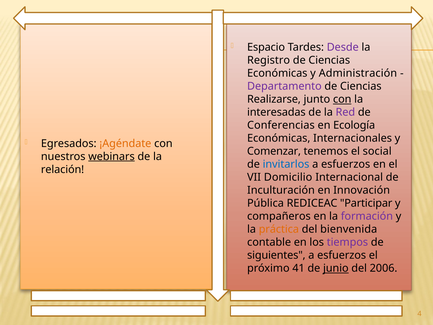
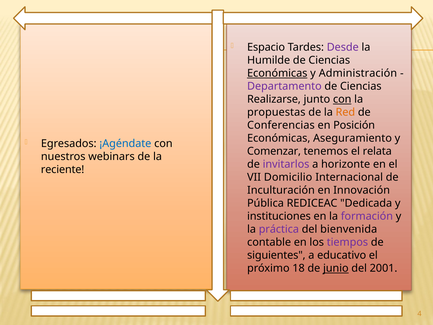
Registro: Registro -> Humilde (269, 60)
Económicas underline: none -> present (277, 73)
interesadas: interesadas -> propuestas (276, 112)
Red colour: purple -> orange (345, 112)
Ecología: Ecología -> Posición (354, 125)
Internacionales: Internacionales -> Aseguramiento (353, 138)
¡Agéndate colour: orange -> blue (125, 143)
social: social -> relata (377, 151)
webinars underline: present -> none (111, 156)
invitarlos colour: blue -> purple (286, 164)
esfuerzos: esfuerzos -> horizonte (346, 164)
relación: relación -> reciente (63, 169)
Participar: Participar -> Dedicada (366, 203)
compañeros: compañeros -> instituciones (279, 216)
práctica colour: orange -> purple (279, 229)
esfuerzos: esfuerzos -> educativo (342, 255)
41: 41 -> 18 (299, 268)
2006: 2006 -> 2001 (384, 268)
